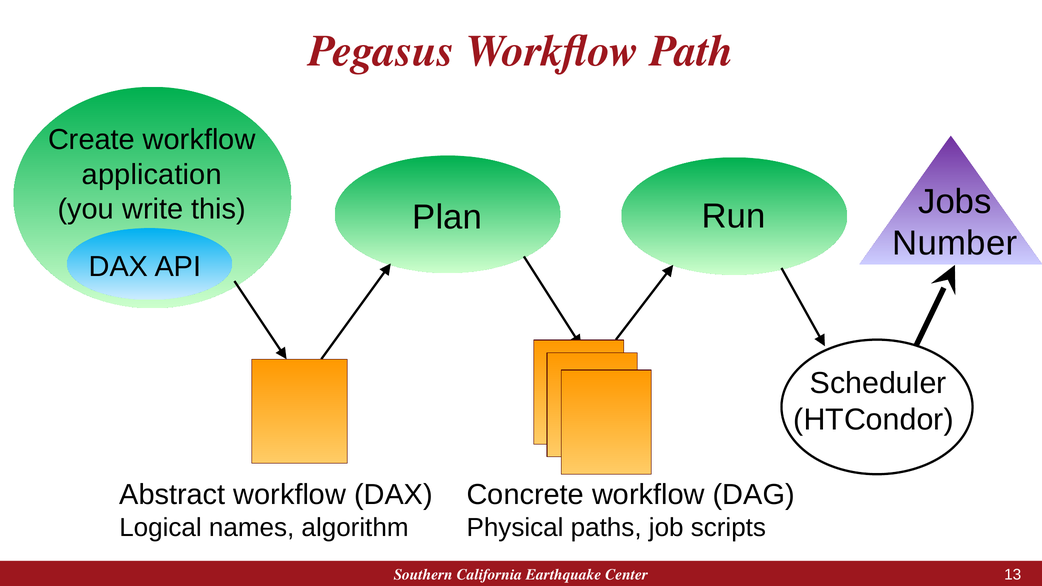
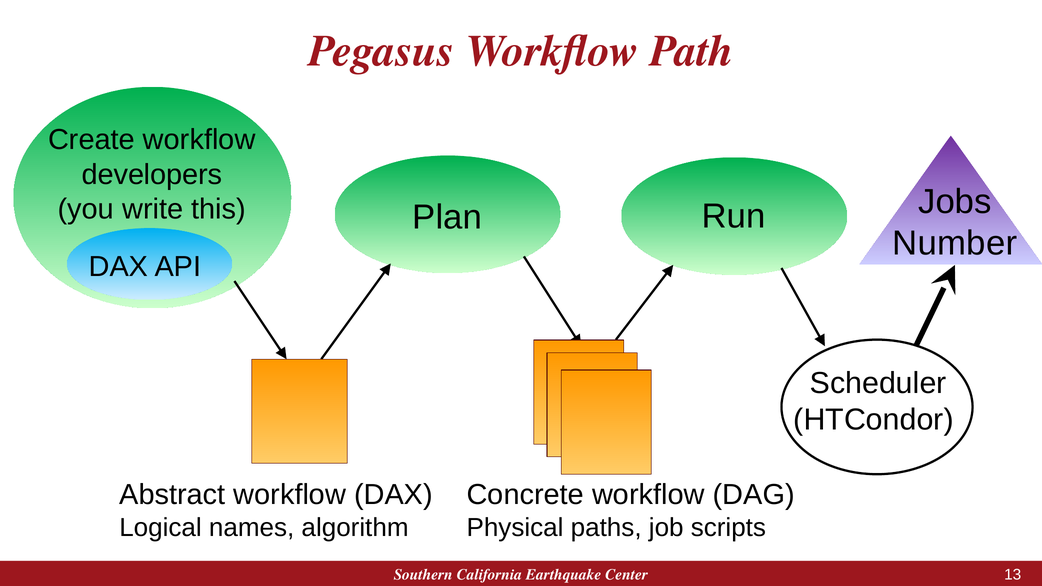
application: application -> developers (152, 175)
